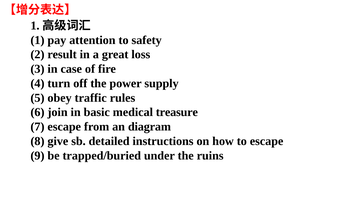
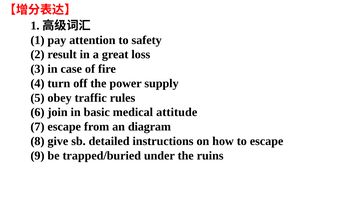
treasure: treasure -> attitude (177, 113)
